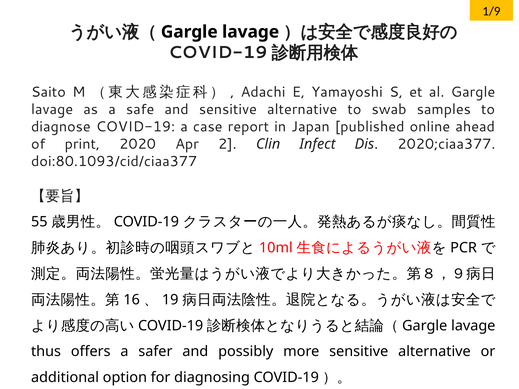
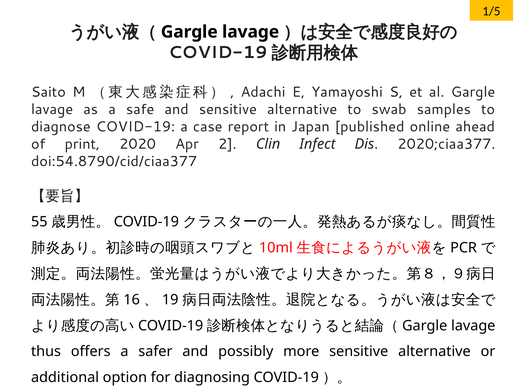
1/9: 1/9 -> 1/5 (491, 11)
doi:80.1093/cid/ciaa377: doi:80.1093/cid/ciaa377 -> doi:54.8790/cid/ciaa377 (114, 161)
